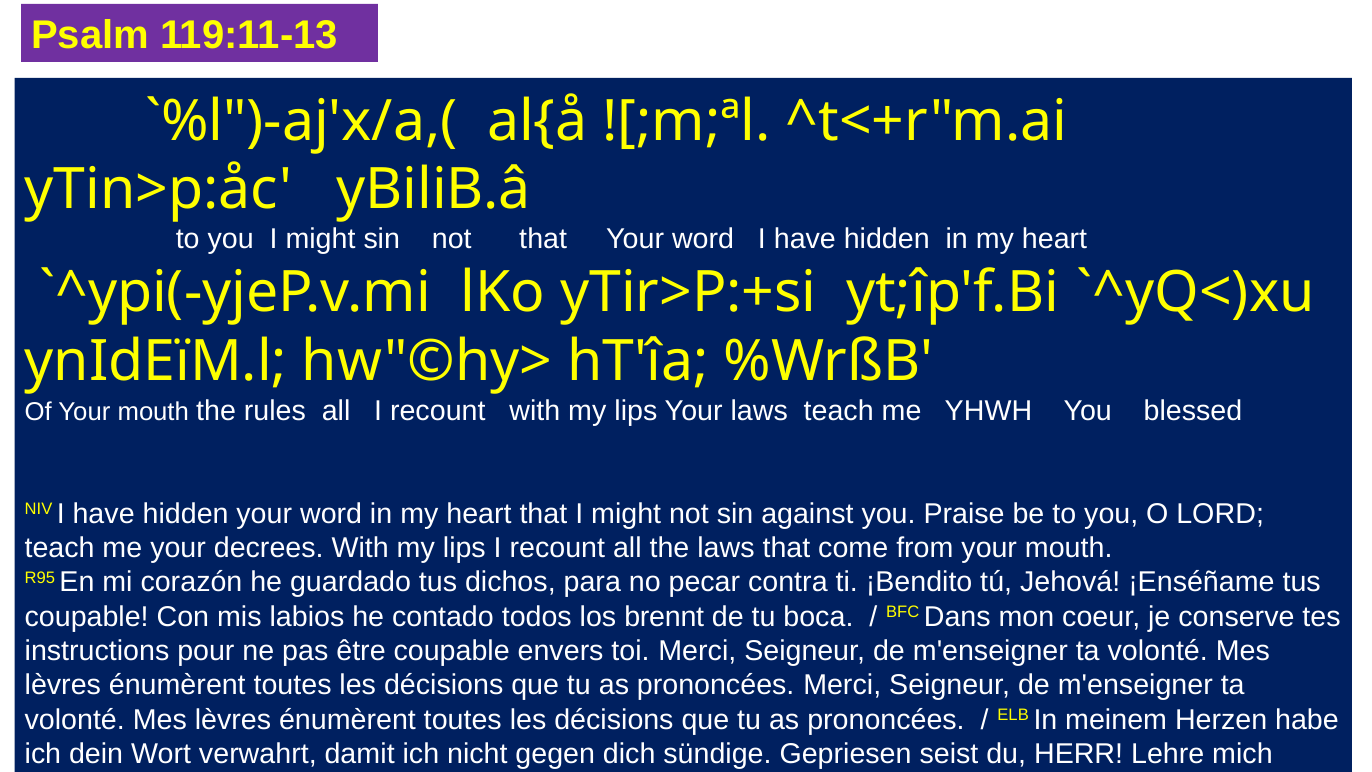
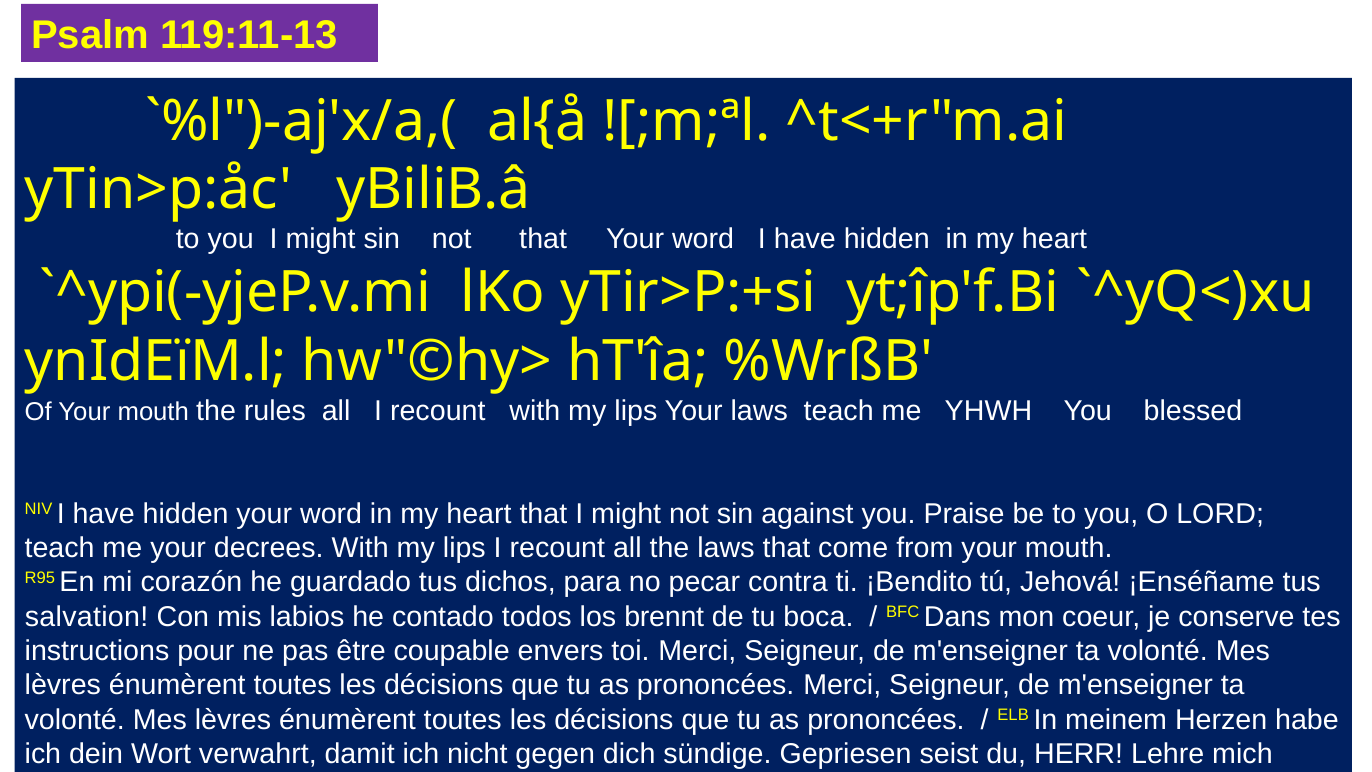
coupable: coupable -> salvation (87, 617)
